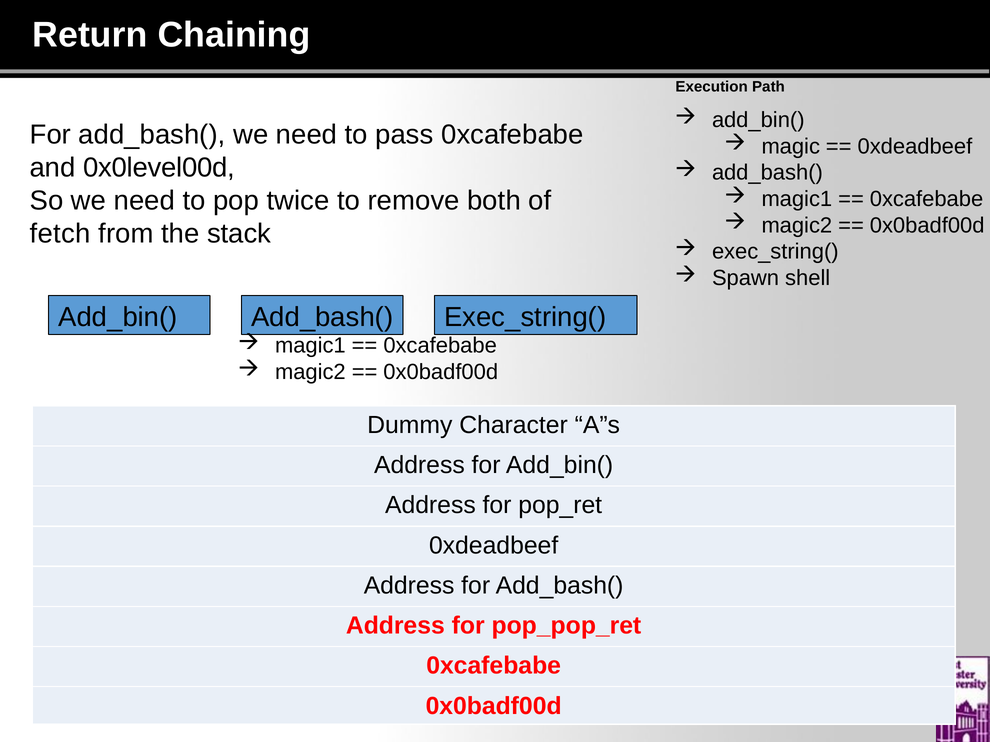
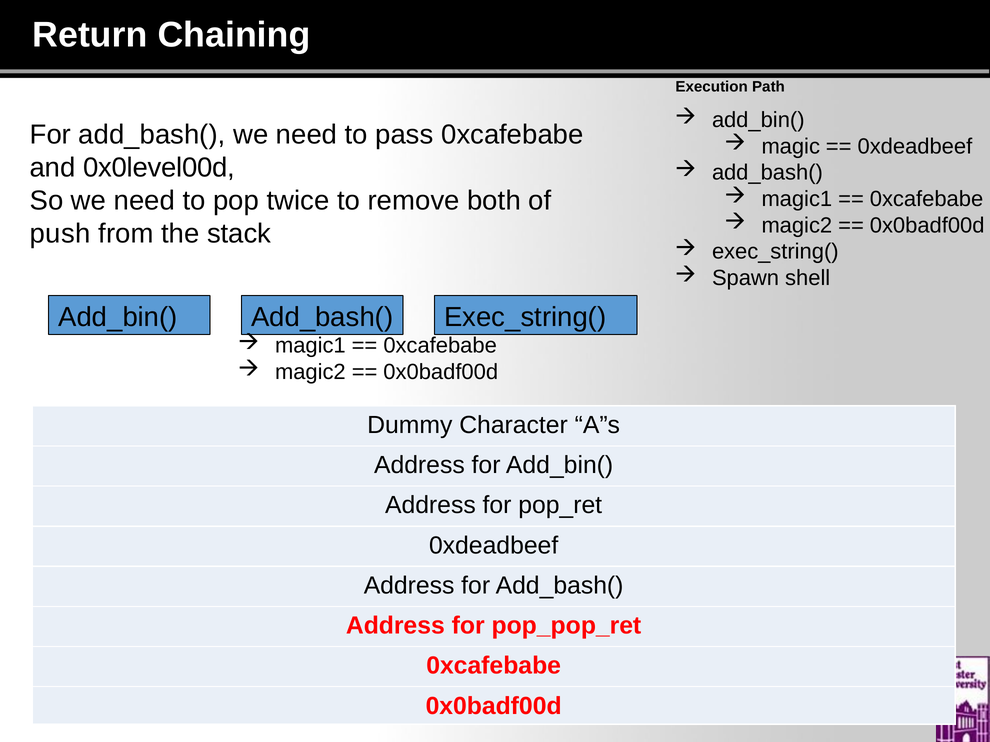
fetch: fetch -> push (60, 234)
